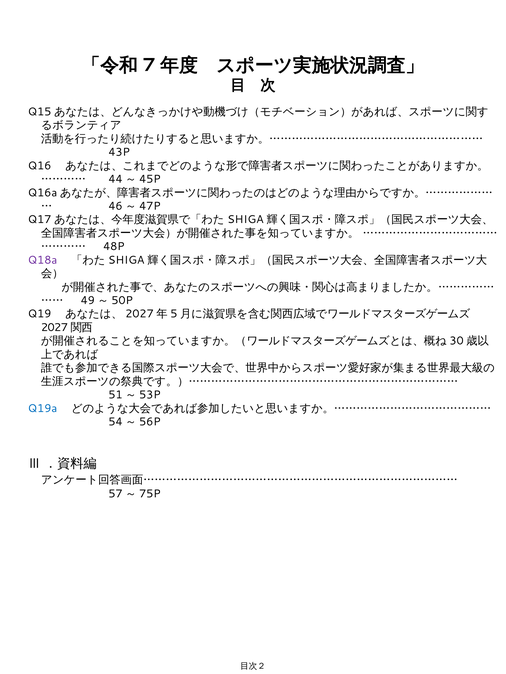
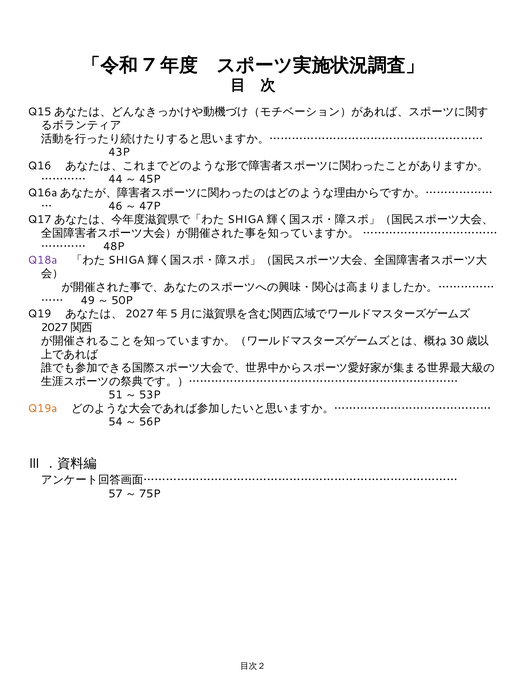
Q19a colour: blue -> orange (43, 409)
